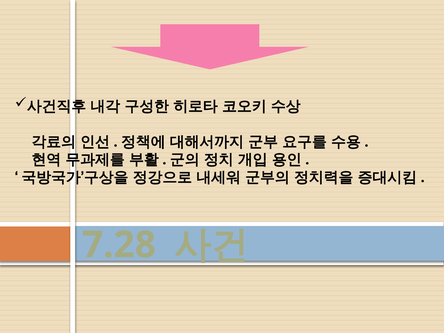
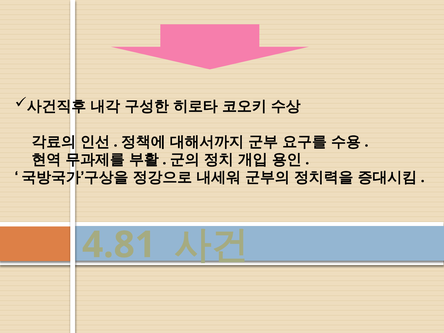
7.28: 7.28 -> 4.81 (119, 245)
